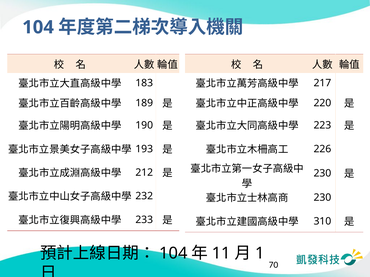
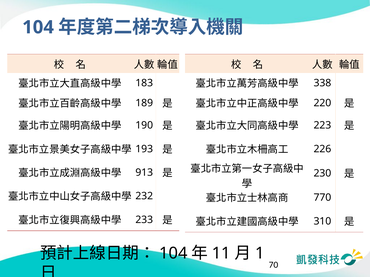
217: 217 -> 338 (322, 83)
212: 212 -> 913 (144, 173)
230: 230 -> 770 (322, 198)
